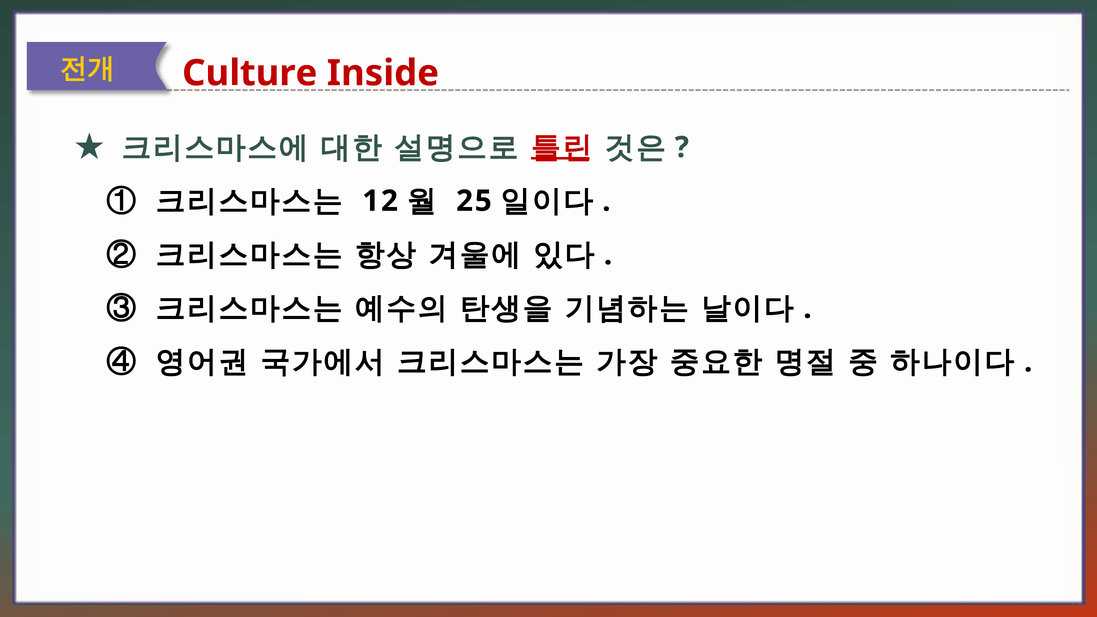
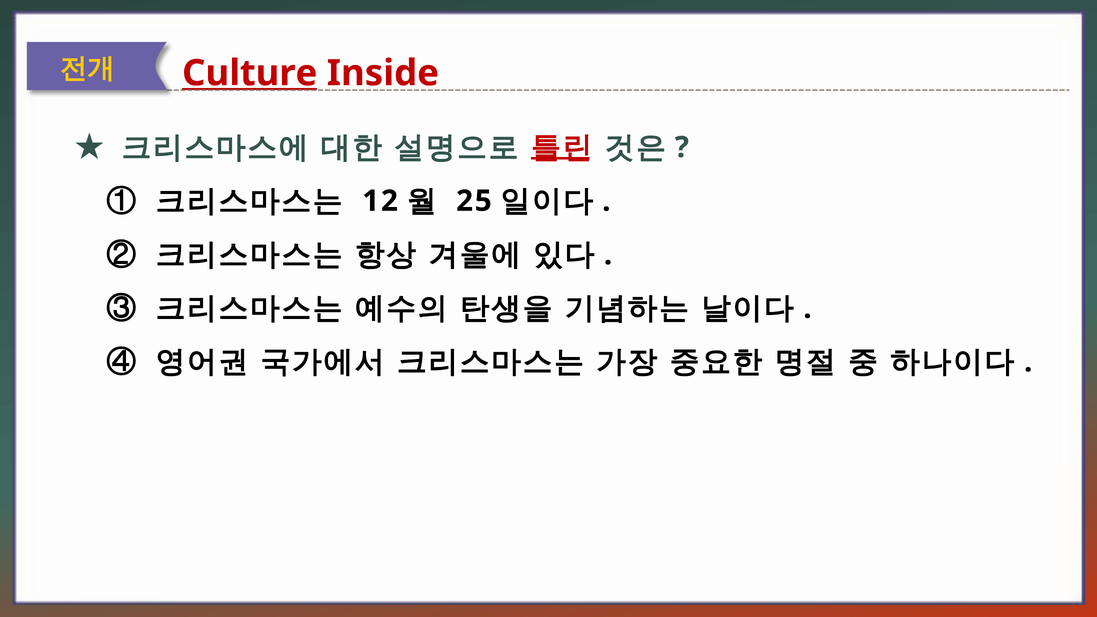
Culture underline: none -> present (250, 73)
